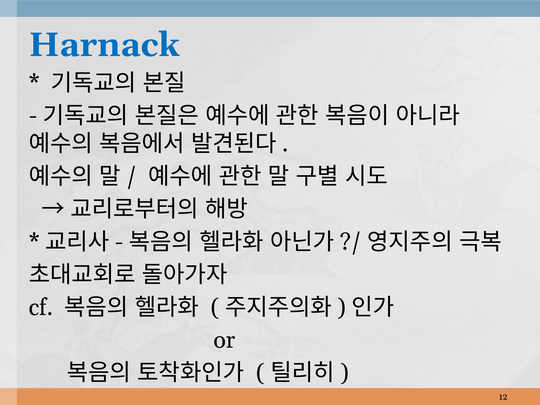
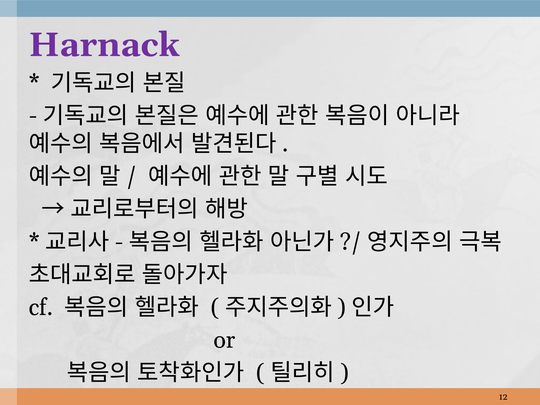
Harnack colour: blue -> purple (104, 45)
